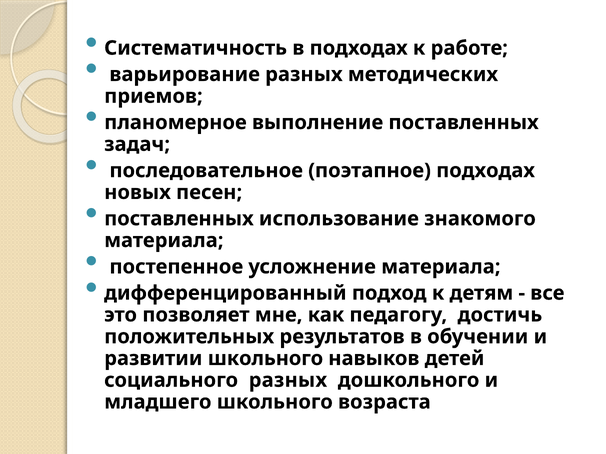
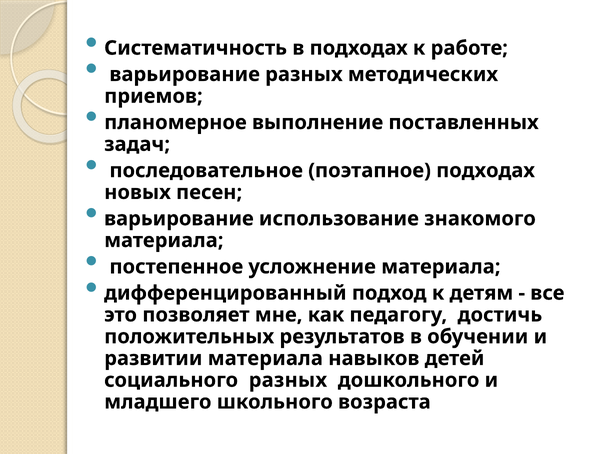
поставленных: поставленных -> варьирование (179, 219)
развитии школьного: школьного -> материала (265, 359)
